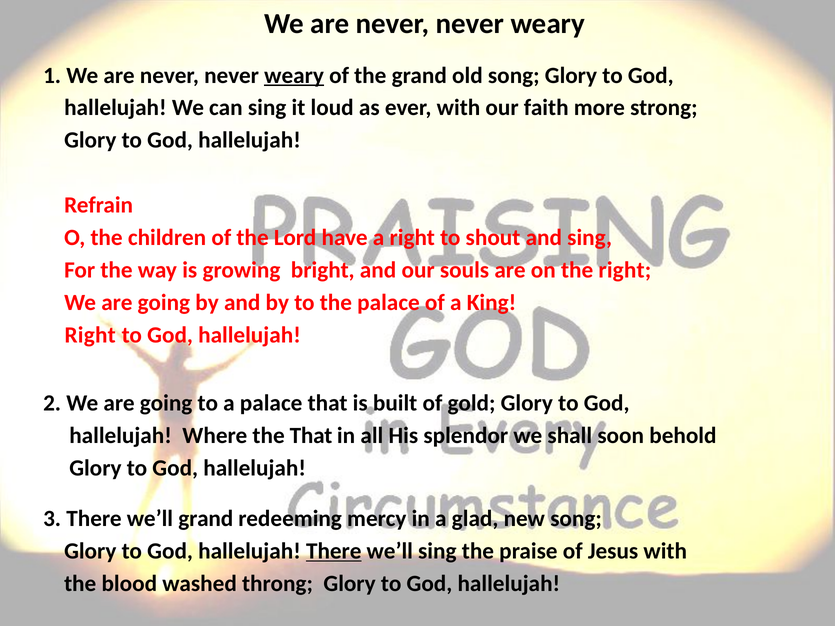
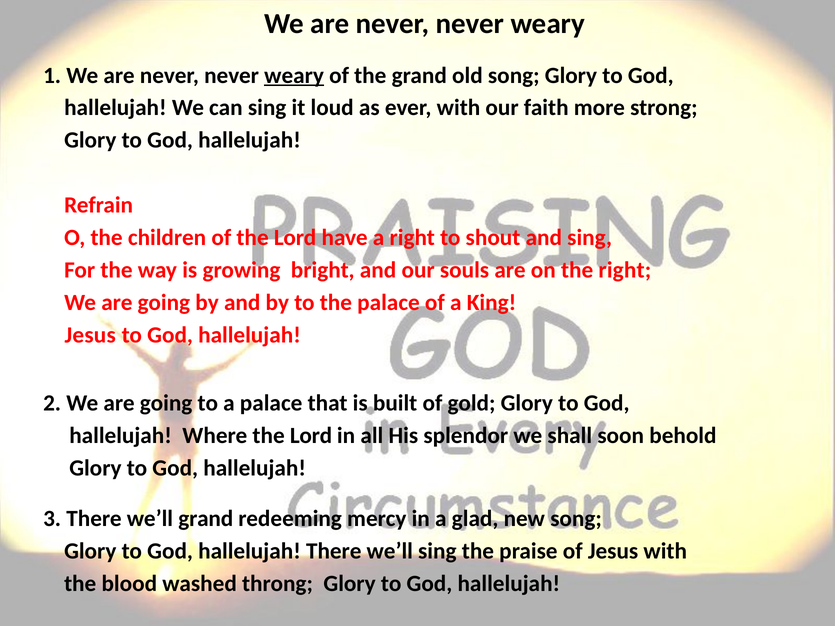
Right: Right -> Jesus (90, 335)
Where the That: That -> Lord (311, 436)
There underline: present -> none (334, 551)
